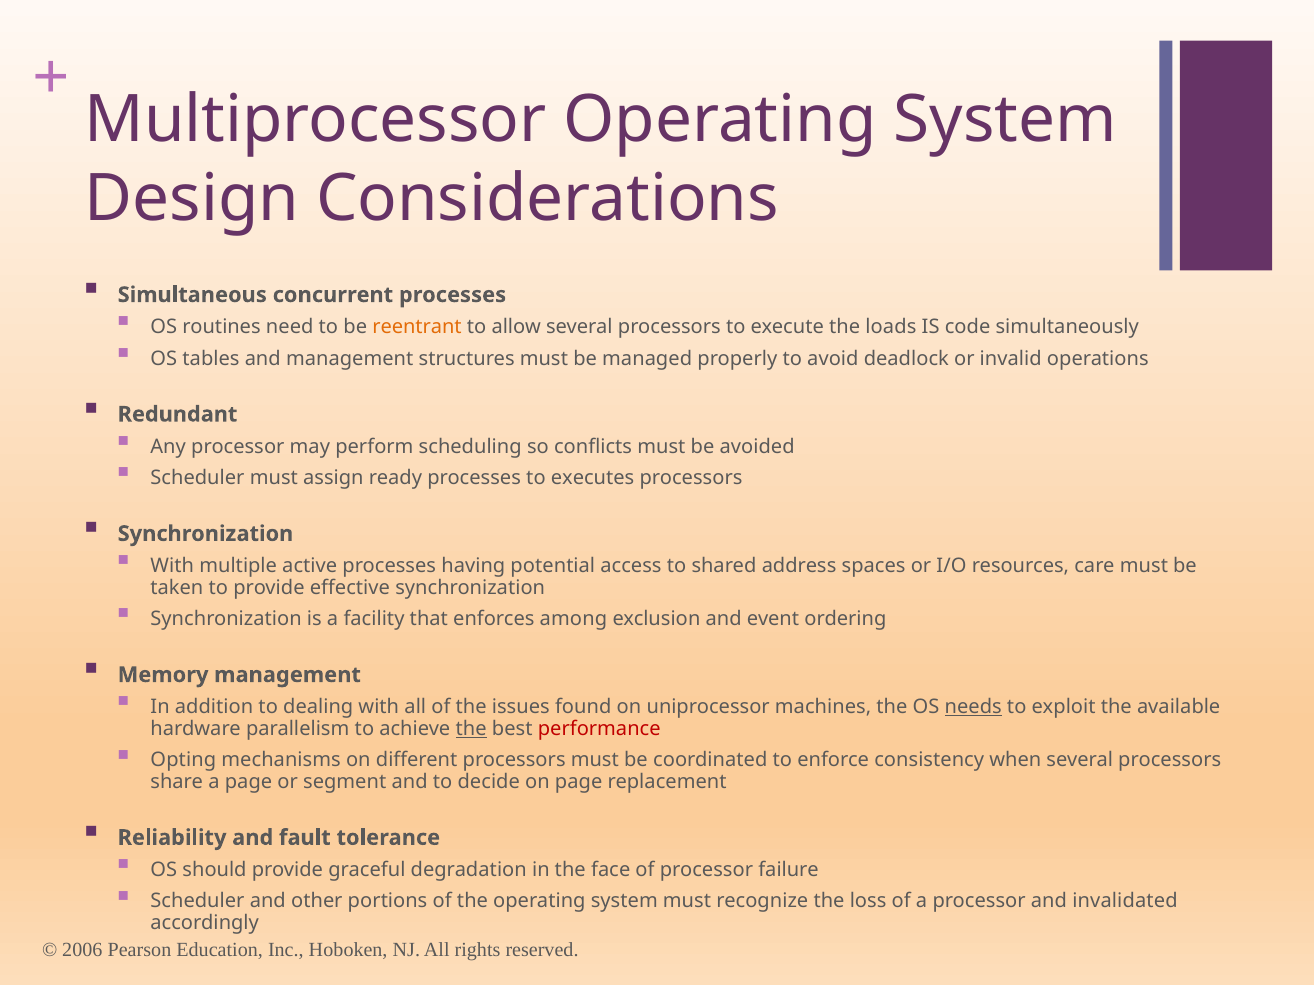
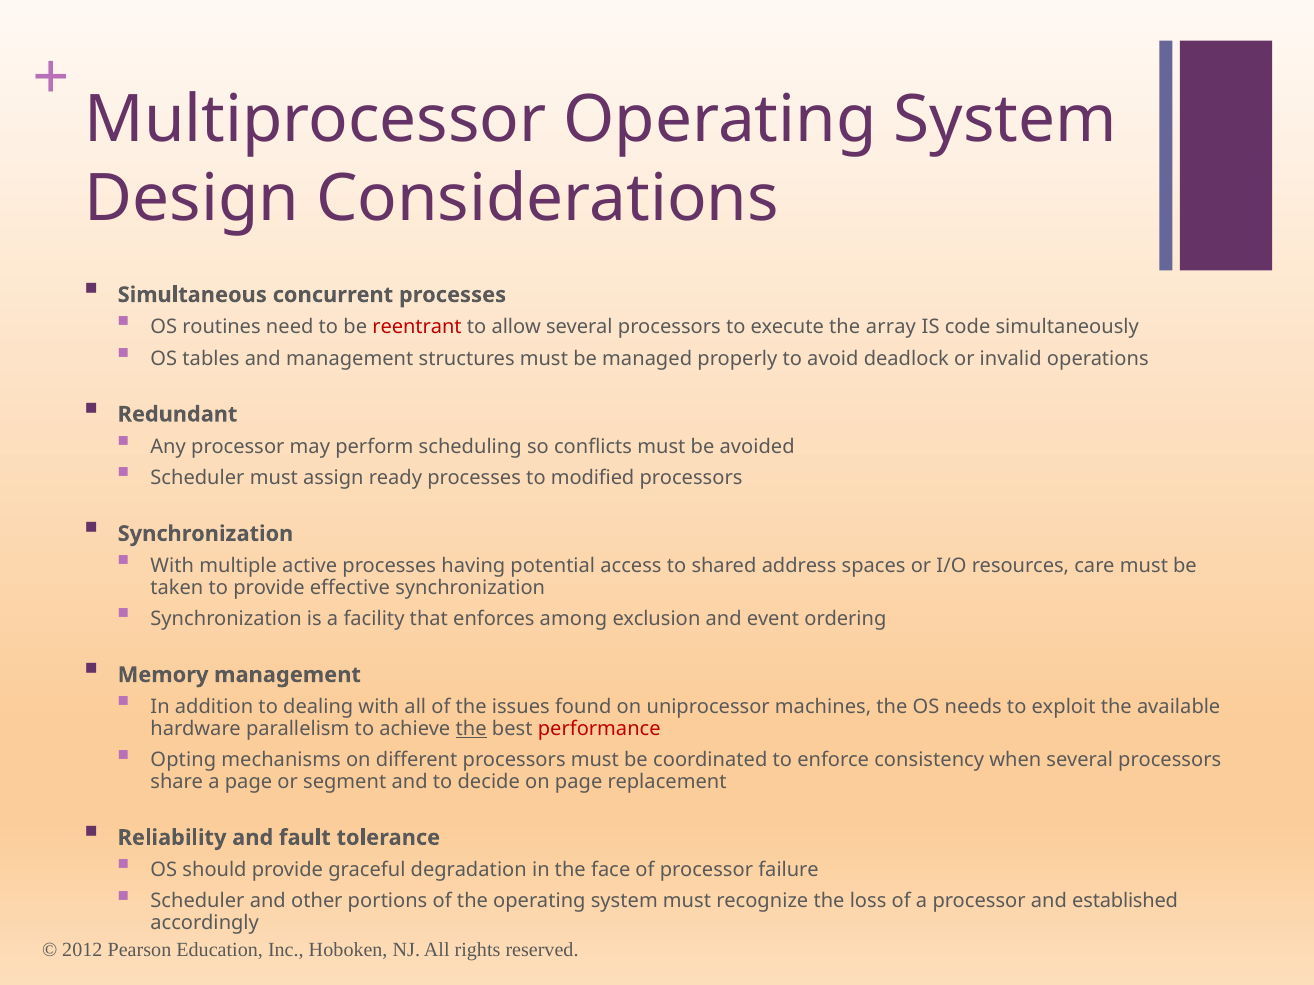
reentrant colour: orange -> red (417, 327)
loads: loads -> array (891, 327)
executes: executes -> modified (593, 478)
needs underline: present -> none (973, 707)
invalidated: invalidated -> established (1125, 902)
2006: 2006 -> 2012 (82, 951)
